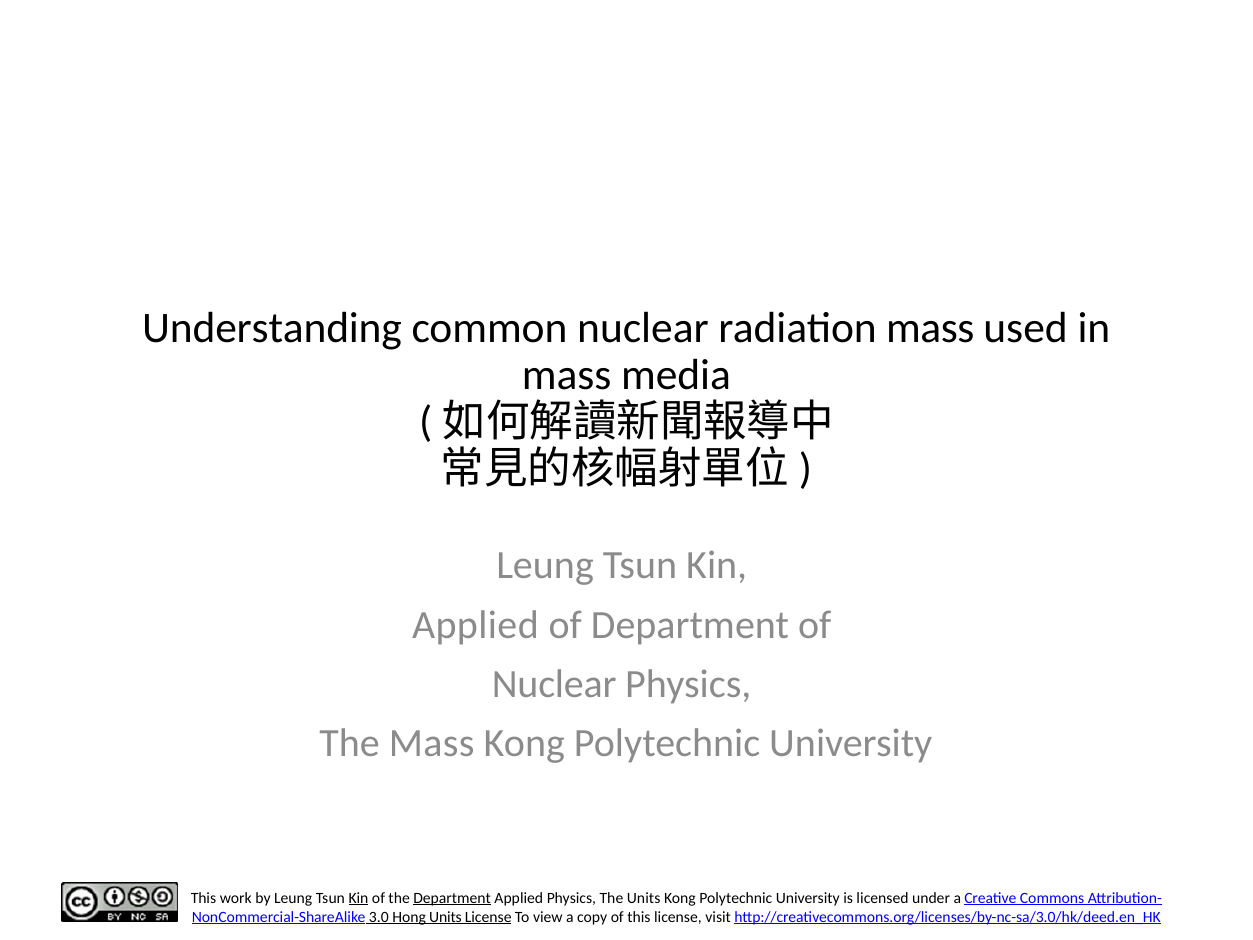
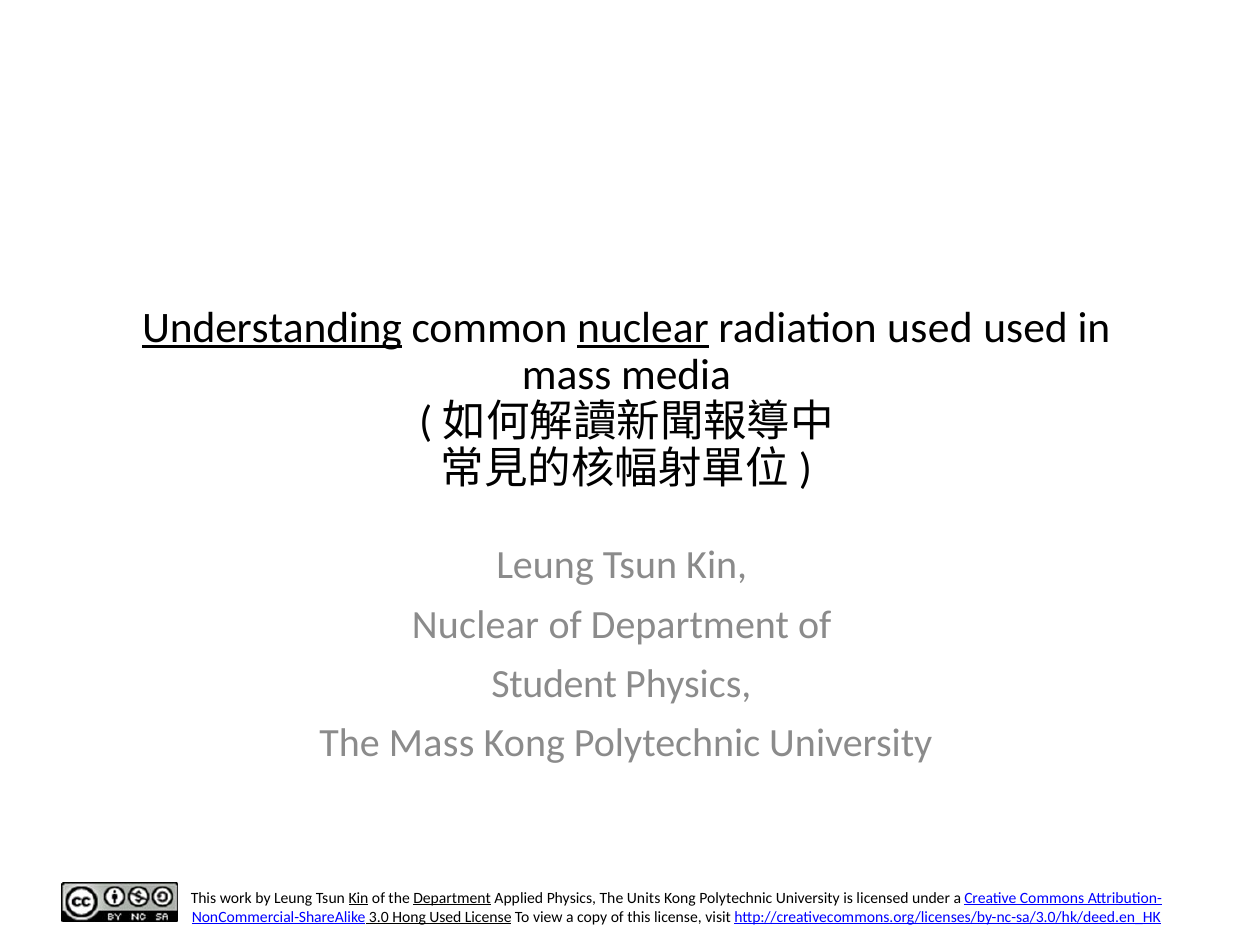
Understanding underline: none -> present (272, 328)
nuclear underline: none -> present (643, 328)
radiation mass: mass -> used (930, 328)
Applied: Applied -> Nuclear (475, 625)
Nuclear: Nuclear -> Student (554, 684)
Hong Units: Units -> Used (445, 917)
